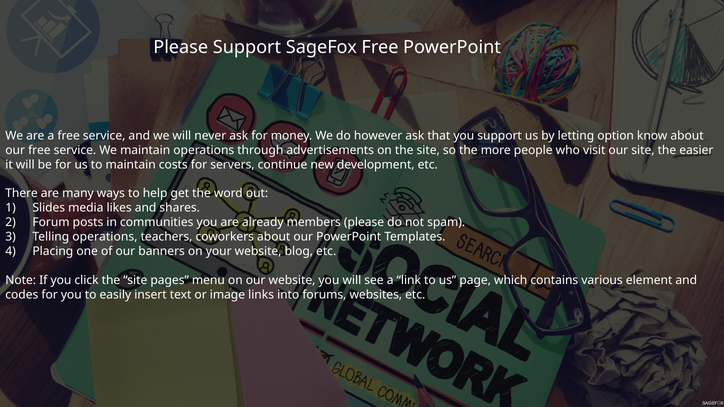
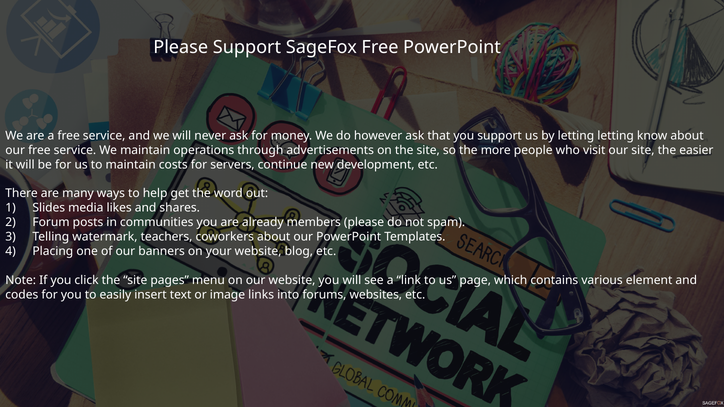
letting option: option -> letting (616, 136)
Telling operations: operations -> watermark (105, 237)
